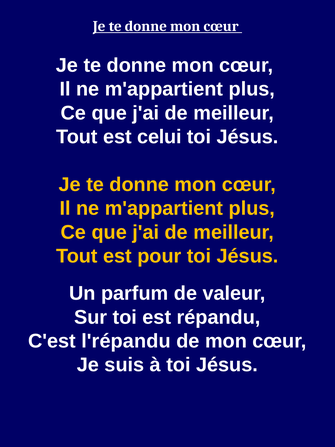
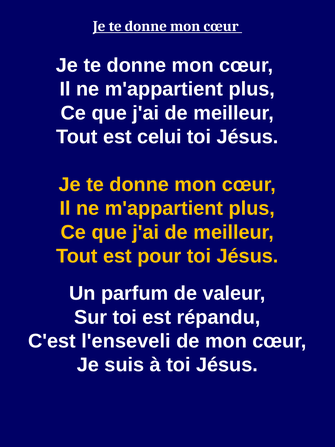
l'répandu: l'répandu -> l'enseveli (126, 341)
